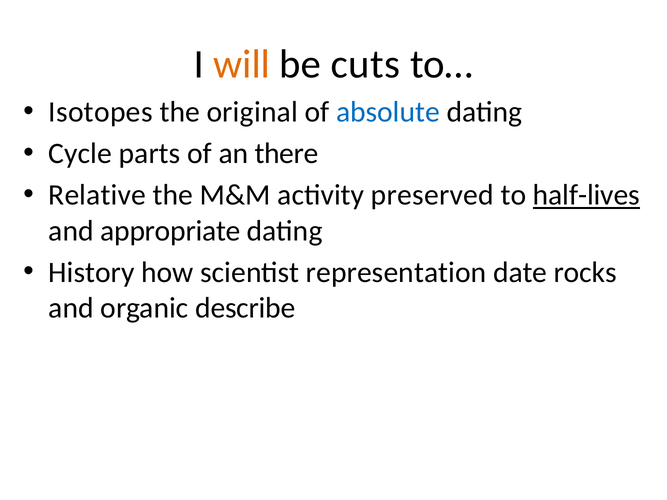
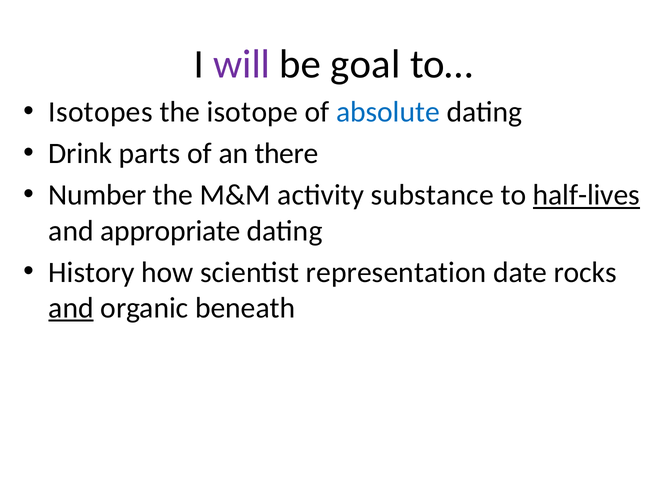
will colour: orange -> purple (242, 65)
cuts: cuts -> goal (365, 65)
original: original -> isotope (252, 112)
Cycle: Cycle -> Drink (80, 154)
Relative: Relative -> Number (97, 195)
preserved: preserved -> substance (432, 195)
and underline: none -> present (71, 308)
describe: describe -> beneath (245, 308)
